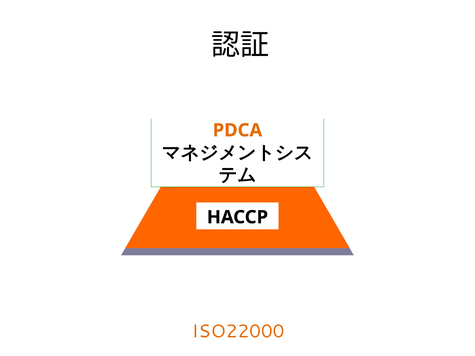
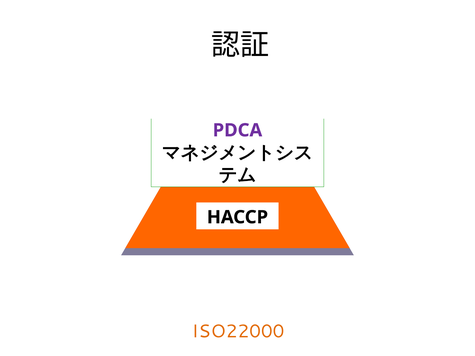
PDCA colour: orange -> purple (237, 130)
